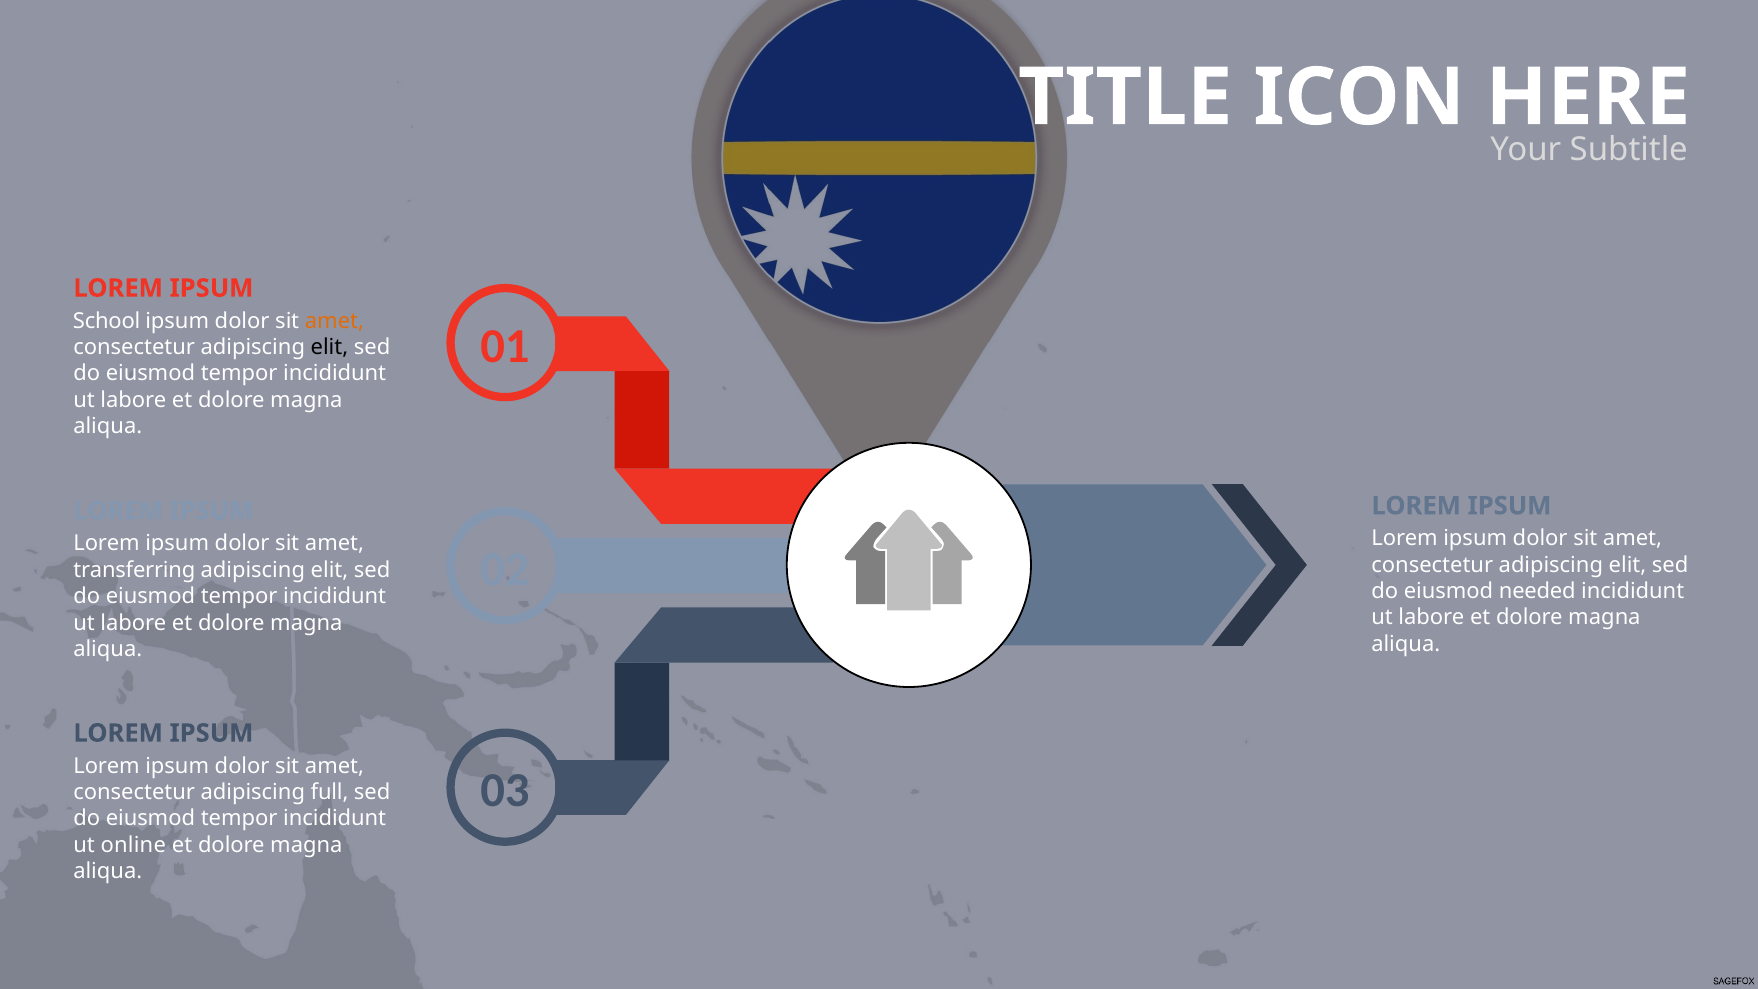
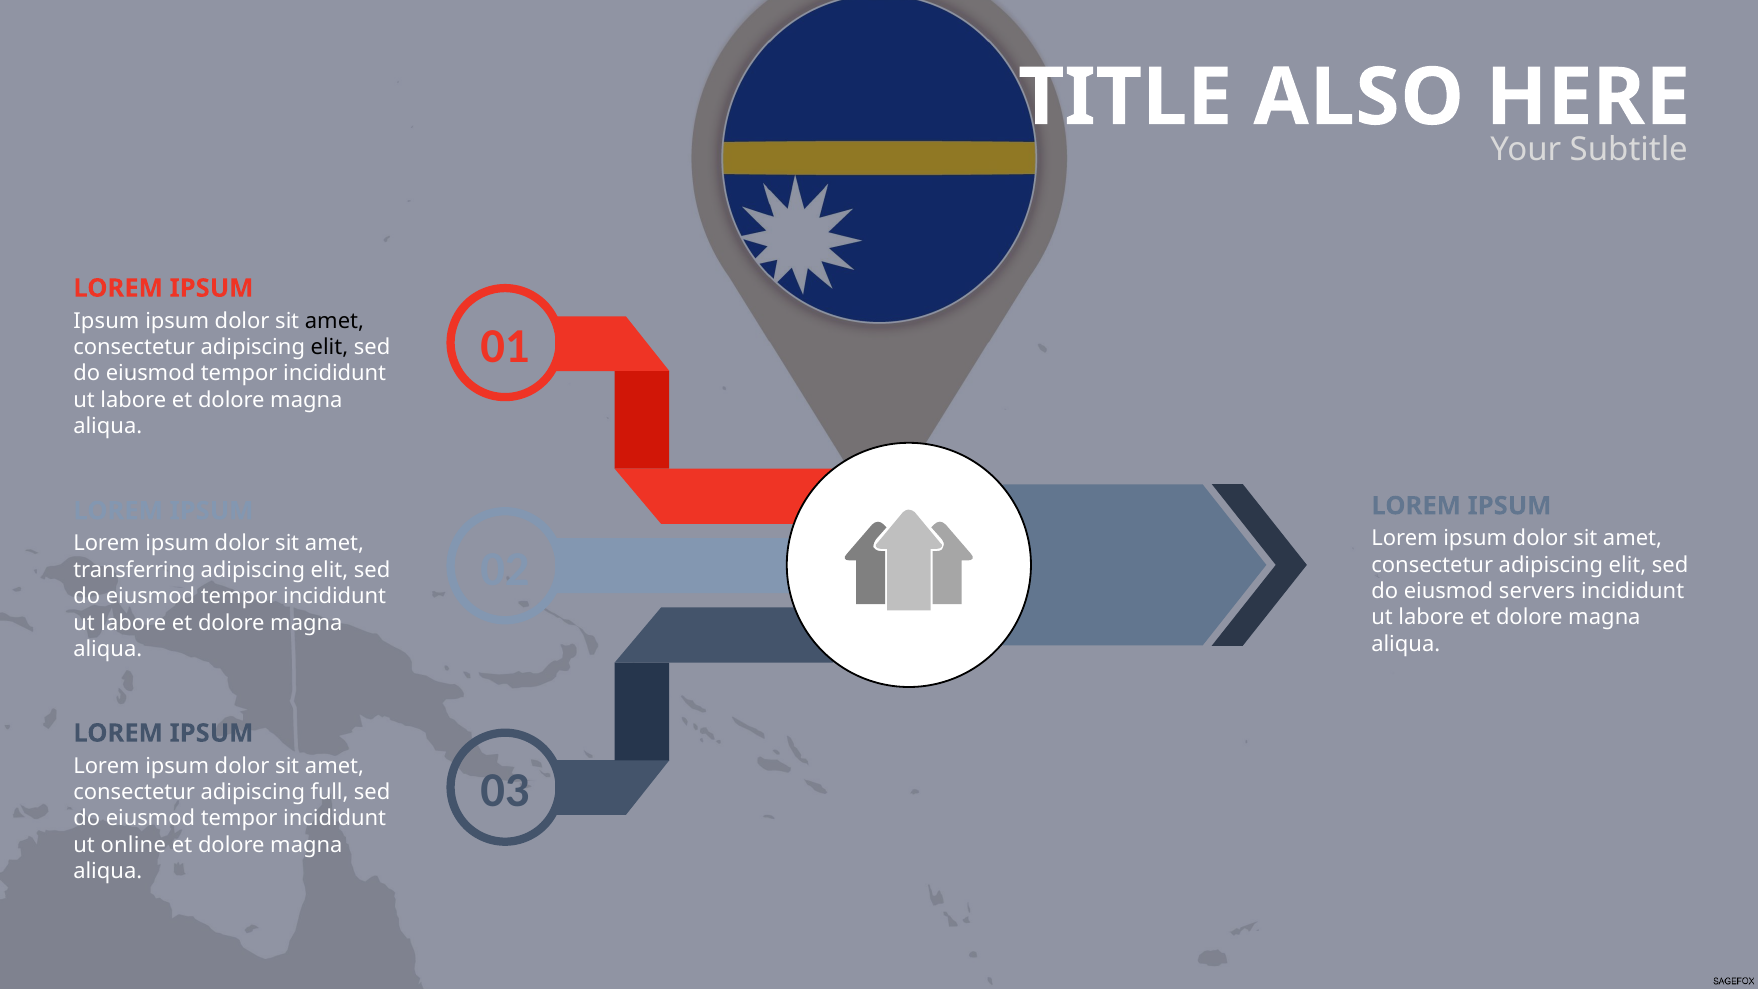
ICON: ICON -> ALSO (1359, 98)
School: School -> Ipsum (106, 321)
amet colour: orange -> black (334, 321)
needed: needed -> servers (1537, 591)
